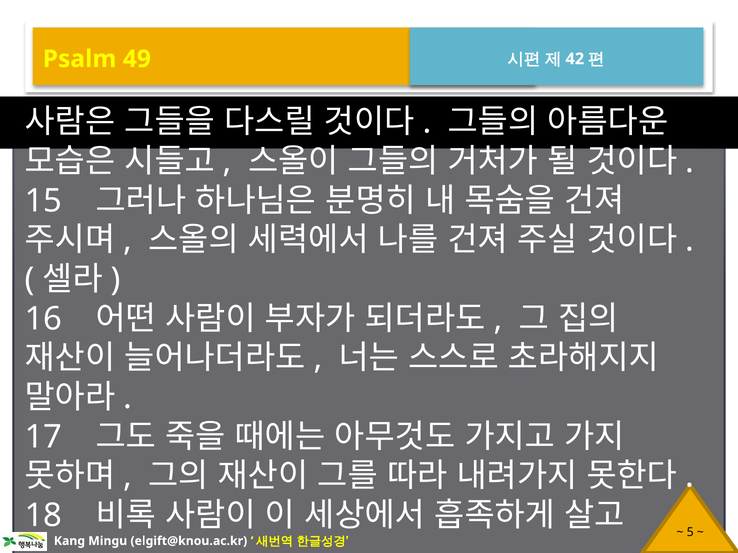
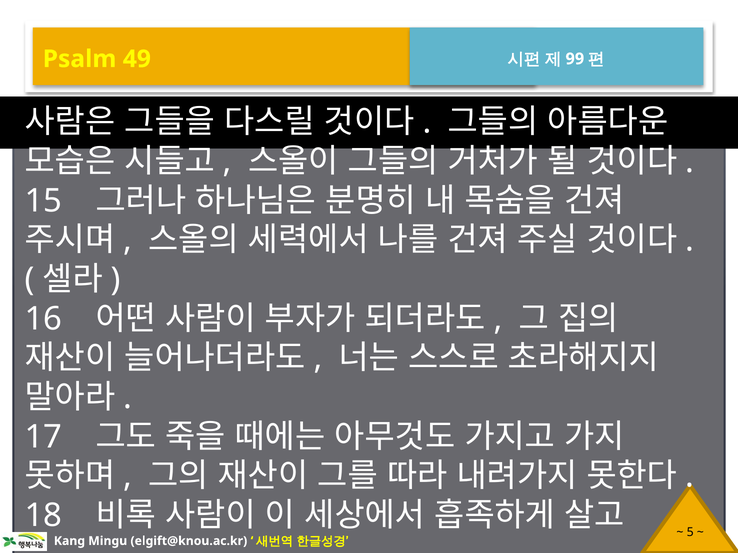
42: 42 -> 99 (575, 59)
